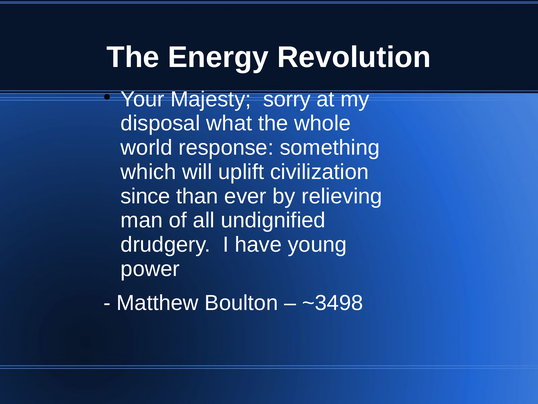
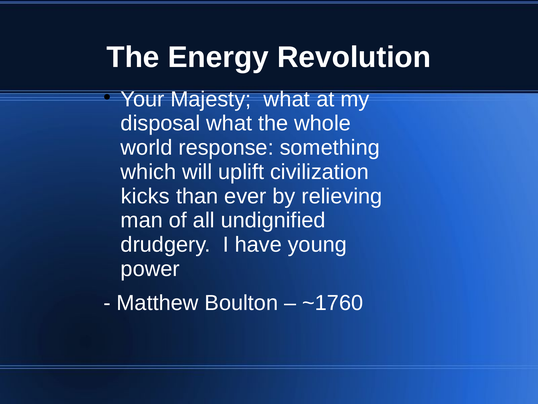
Majesty sorry: sorry -> what (287, 99)
since: since -> kicks (145, 196)
~3498: ~3498 -> ~1760 (333, 302)
